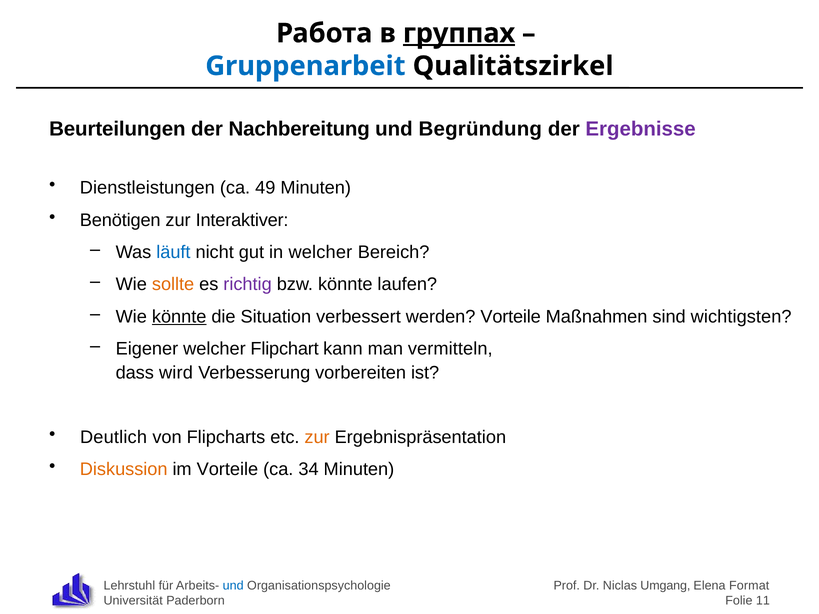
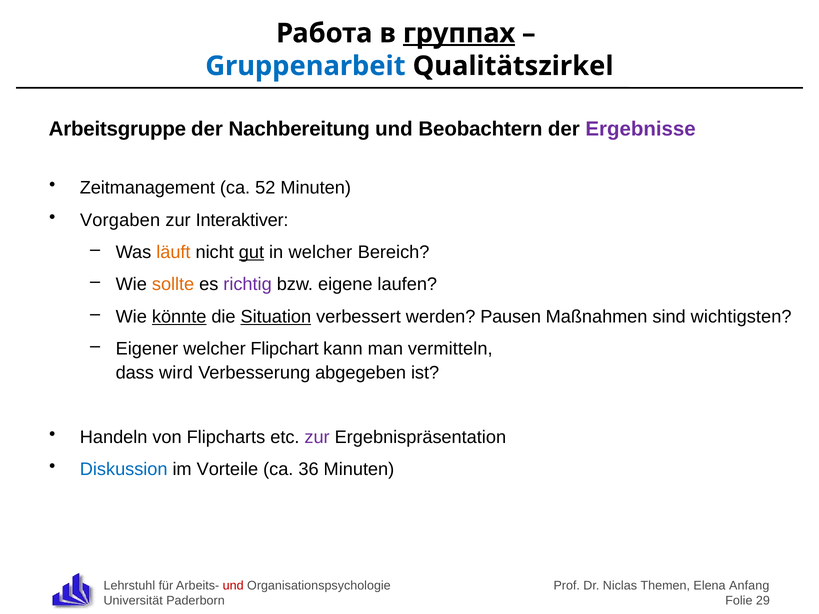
Beurteilungen: Beurteilungen -> Arbeitsgruppe (117, 129)
Begründung: Begründung -> Beobachtern (480, 129)
Dienstleistungen: Dienstleistungen -> Zeitmanagement (147, 188)
49: 49 -> 52 (265, 188)
Benötigen: Benötigen -> Vorgaben (120, 220)
läuft colour: blue -> orange (173, 252)
gut underline: none -> present (251, 252)
bzw könnte: könnte -> eigene (345, 284)
Situation underline: none -> present (276, 317)
werden Vorteile: Vorteile -> Pausen (511, 317)
vorbereiten: vorbereiten -> abgegeben (361, 373)
Deutlich: Deutlich -> Handeln (114, 437)
zur colour: orange -> purple (317, 437)
Diskussion colour: orange -> blue (124, 469)
34: 34 -> 36 (309, 469)
und colour: blue -> red (233, 586)
Umgang: Umgang -> Themen (665, 586)
Format: Format -> Anfang (749, 586)
11: 11 -> 29 (763, 601)
